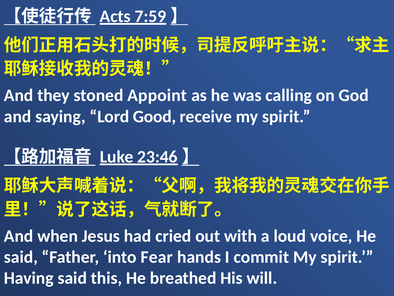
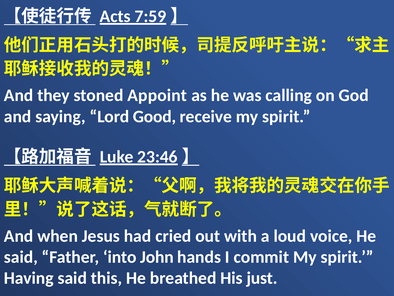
Fear: Fear -> John (157, 257)
will: will -> just (262, 278)
